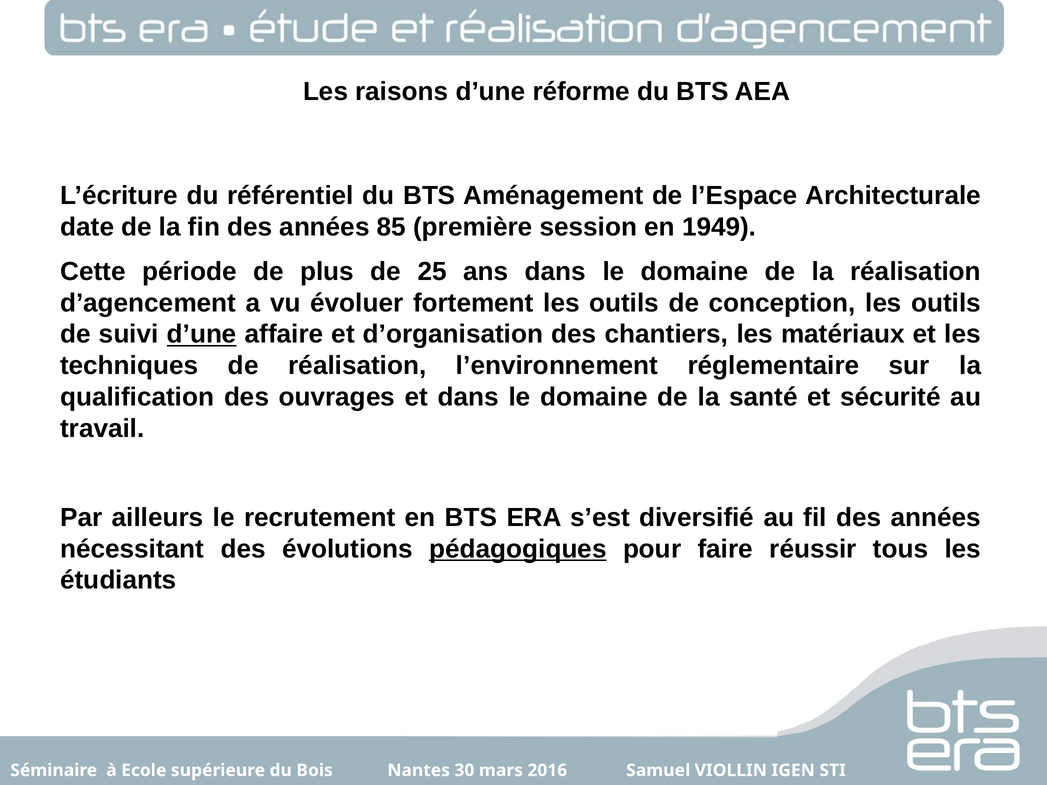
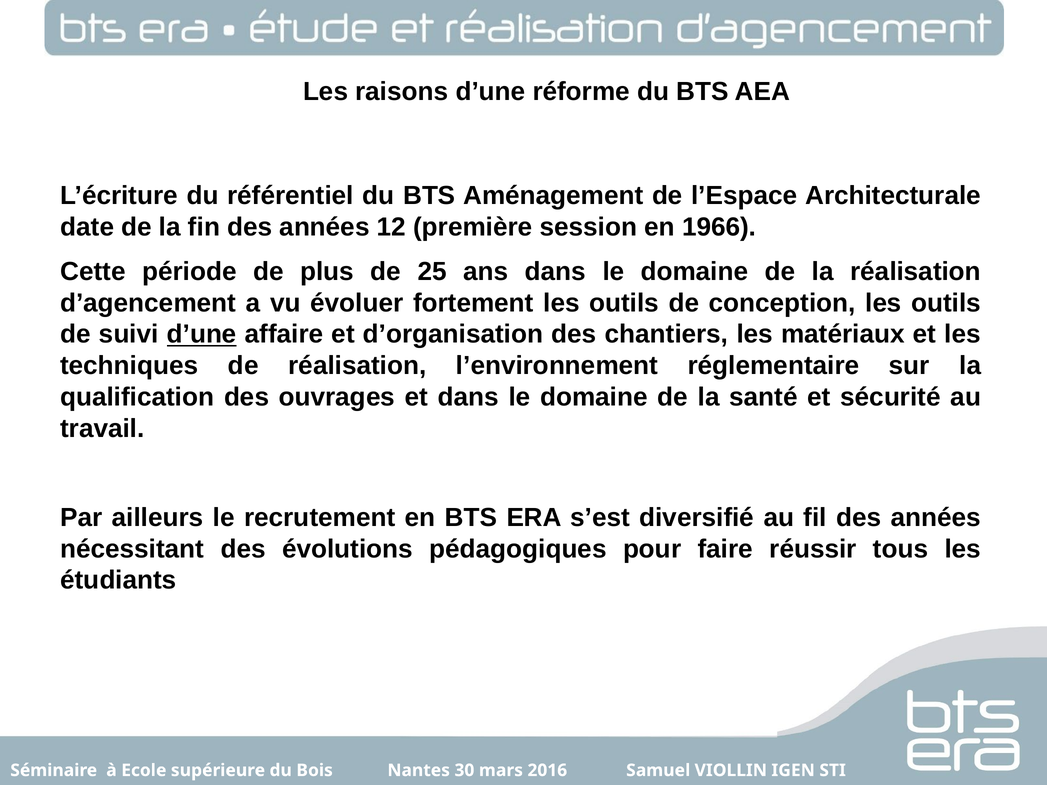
85: 85 -> 12 (391, 227)
1949: 1949 -> 1966 (719, 227)
pédagogiques underline: present -> none (518, 549)
